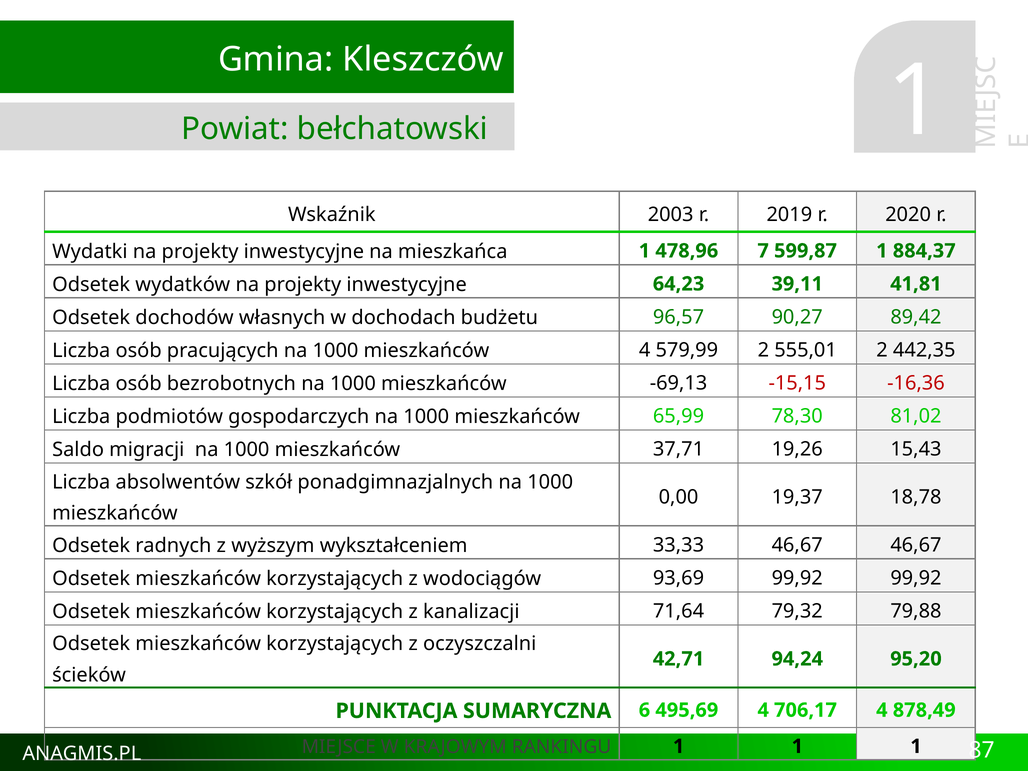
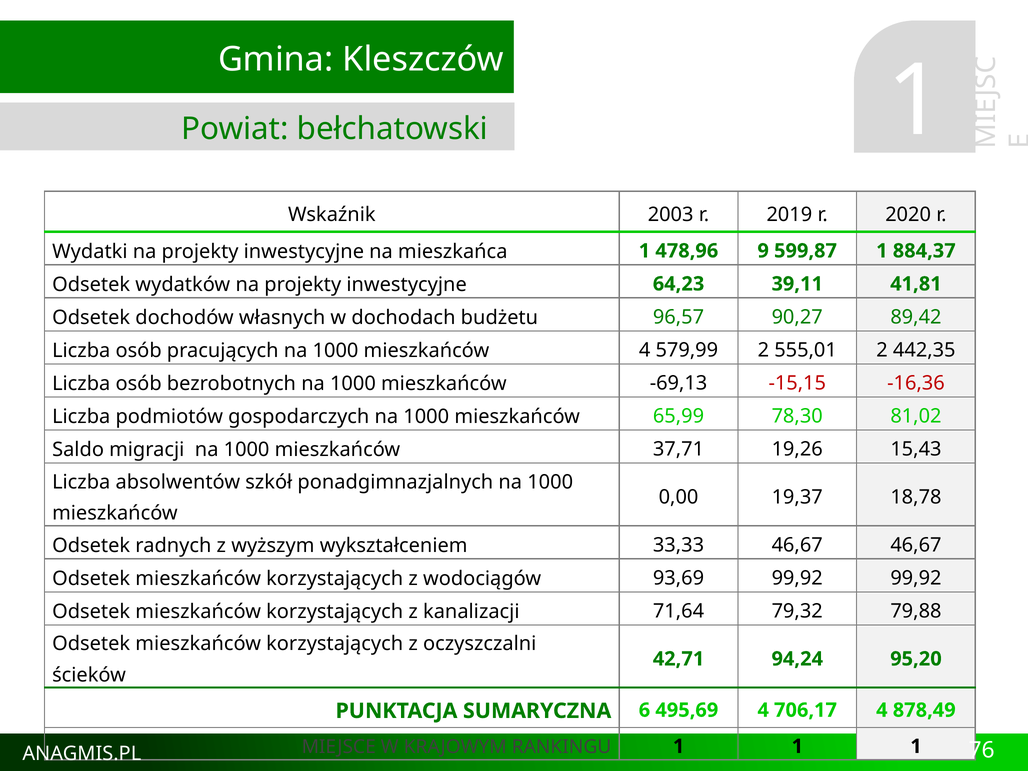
7: 7 -> 9 (763, 251)
87: 87 -> 76 (982, 750)
